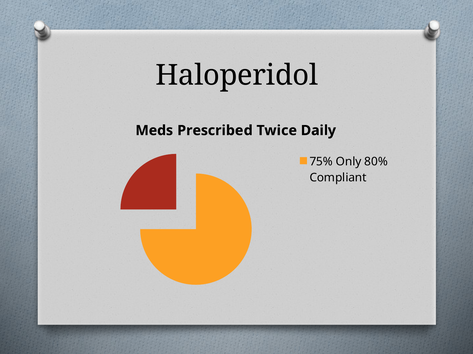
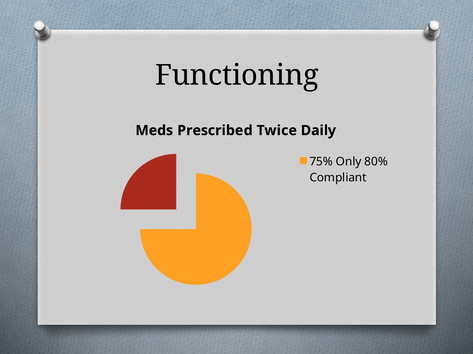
Haloperidol: Haloperidol -> Functioning (237, 75)
